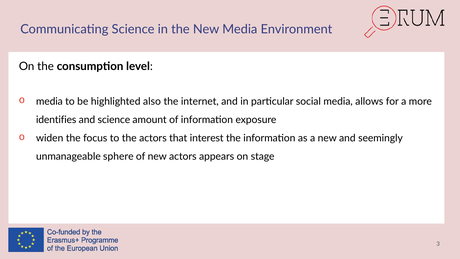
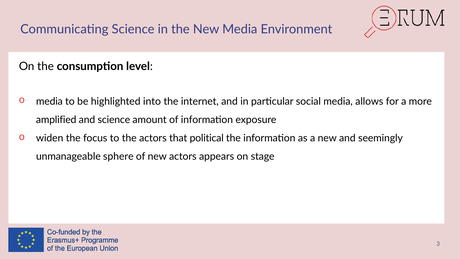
also: also -> into (152, 101)
identifies: identifies -> amplified (56, 120)
interest: interest -> political (207, 138)
